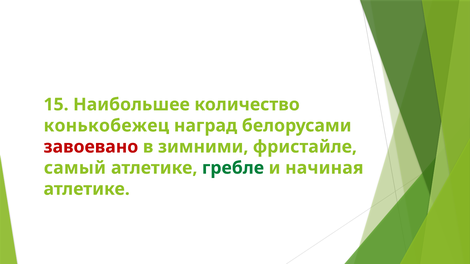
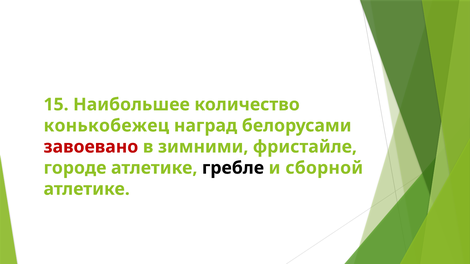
самый: самый -> городе (75, 168)
гребле colour: green -> black (233, 168)
начиная: начиная -> сборной (324, 168)
